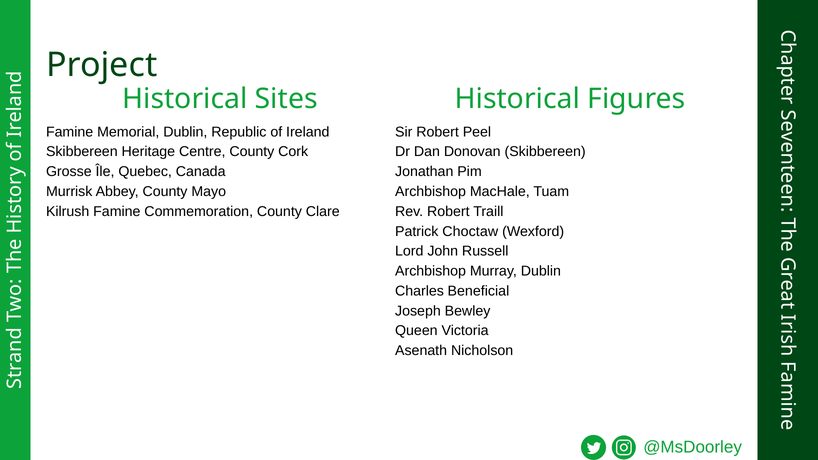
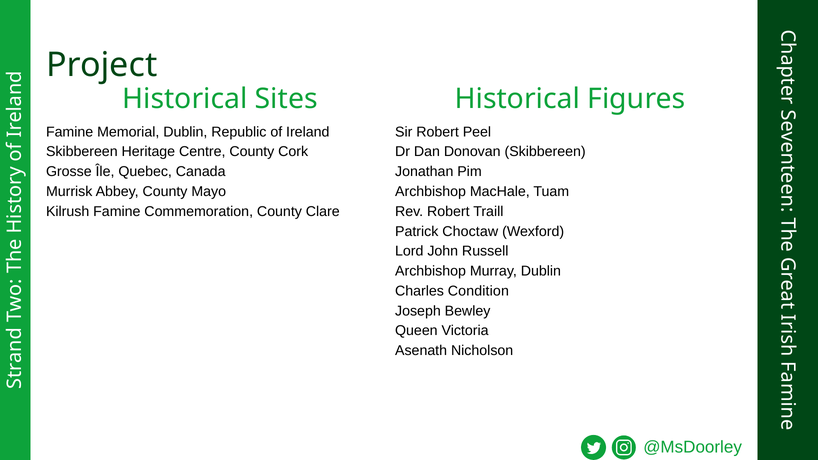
Beneficial: Beneficial -> Condition (478, 291)
